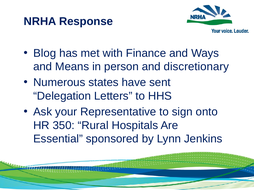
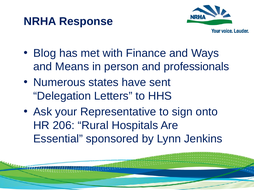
discretionary: discretionary -> professionals (196, 67)
350: 350 -> 206 (64, 126)
